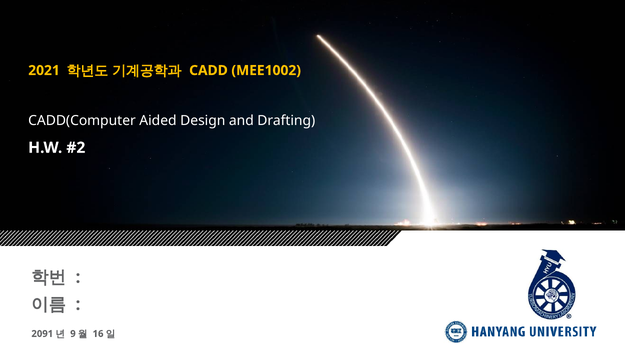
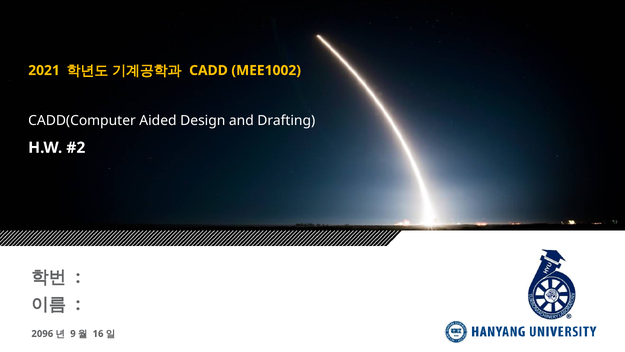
2091: 2091 -> 2096 (42, 333)
